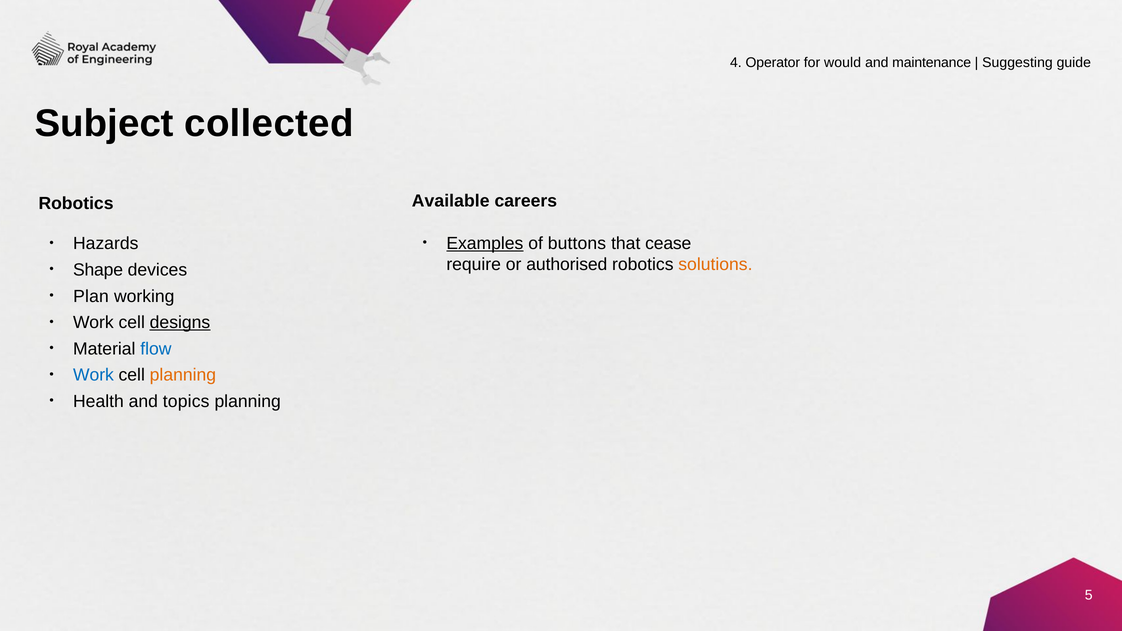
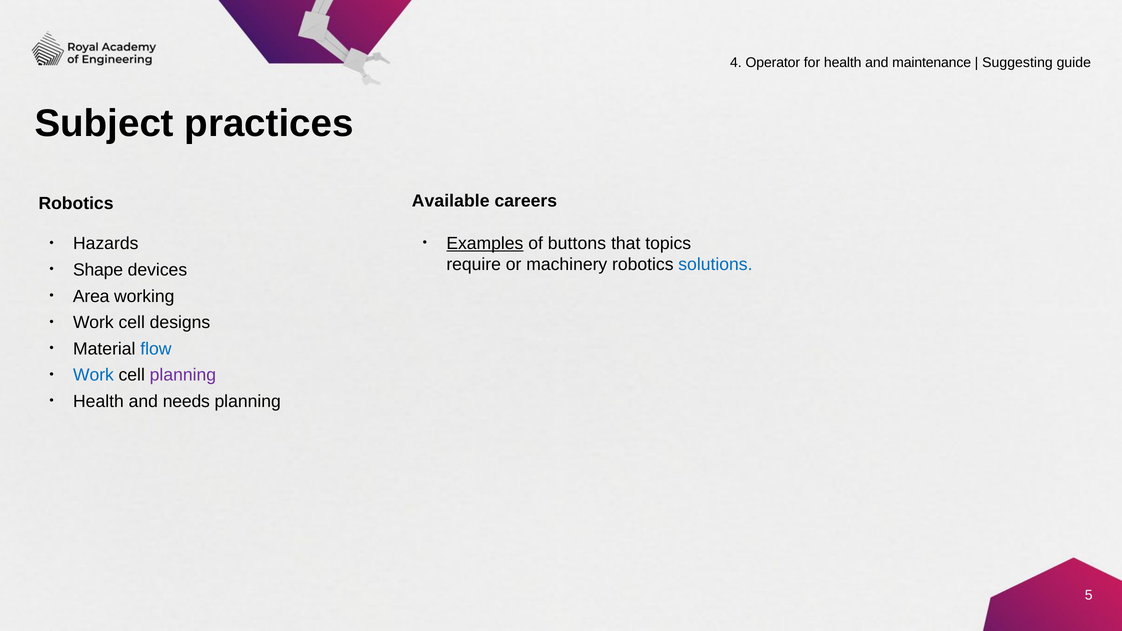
for would: would -> health (843, 63)
collected: collected -> practices (269, 124)
cease: cease -> topics (668, 243)
authorised: authorised -> machinery (567, 264)
solutions colour: orange -> blue (715, 264)
Plan: Plan -> Area (91, 296)
designs underline: present -> none (180, 323)
planning colour: orange -> purple (183, 375)
topics: topics -> needs (186, 401)
